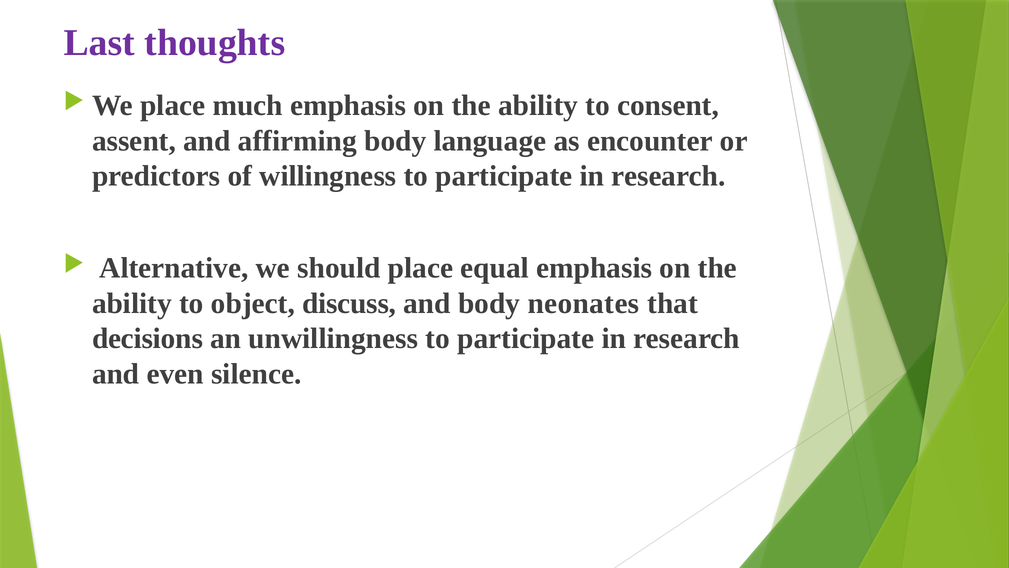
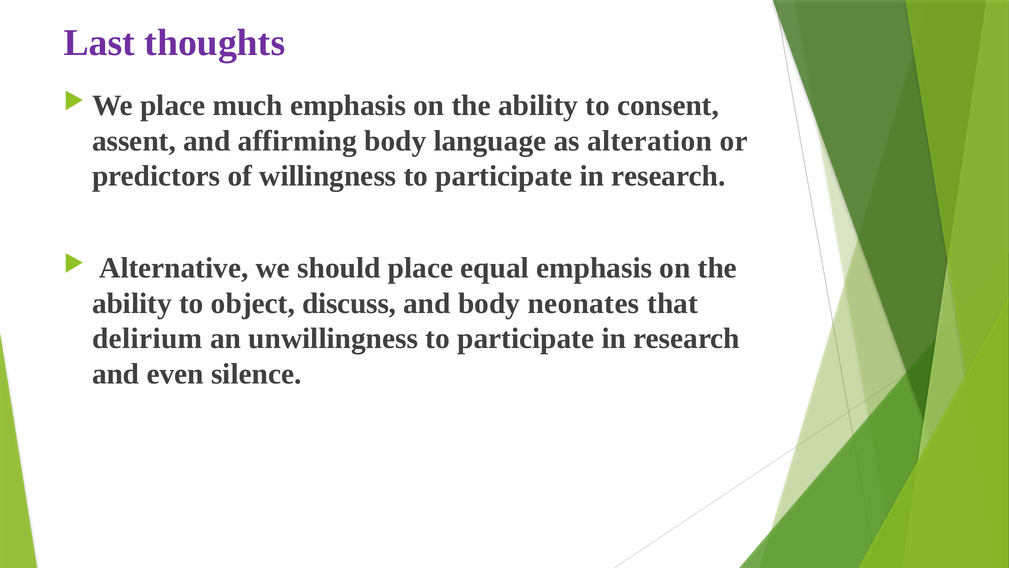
encounter: encounter -> alteration (650, 141)
decisions: decisions -> delirium (147, 338)
